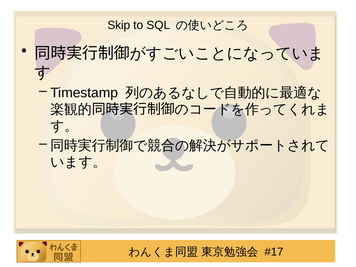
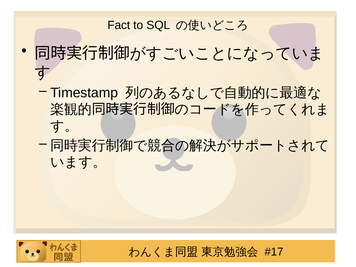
Skip: Skip -> Fact (119, 25)
